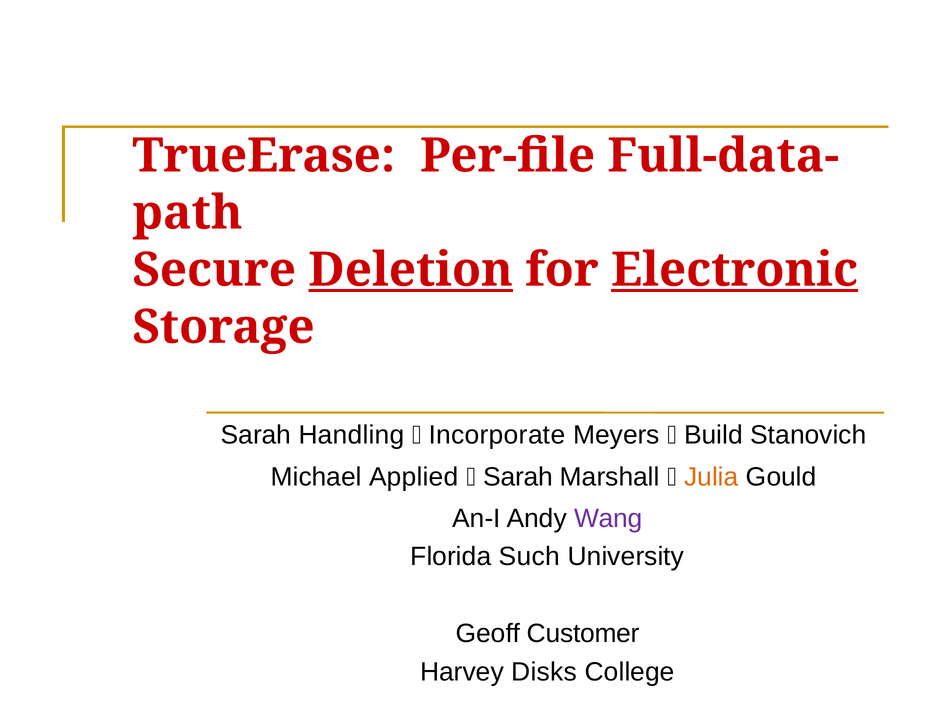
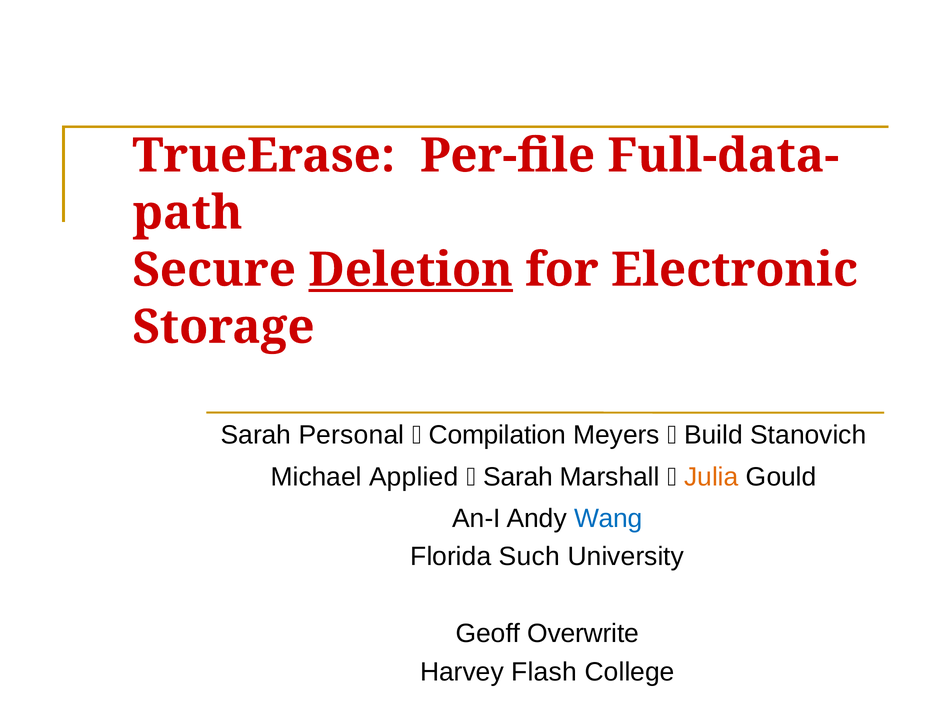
Electronic underline: present -> none (735, 270)
Handling: Handling -> Personal (352, 435)
Incorporate: Incorporate -> Compilation (497, 435)
Wang colour: purple -> blue (608, 519)
Customer: Customer -> Overwrite (583, 634)
Disks: Disks -> Flash (544, 672)
